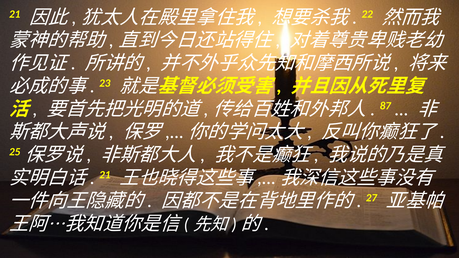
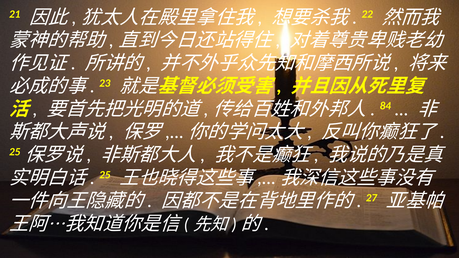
87: 87 -> 84 (385, 106)
21: 21 -> 25 (105, 175)
